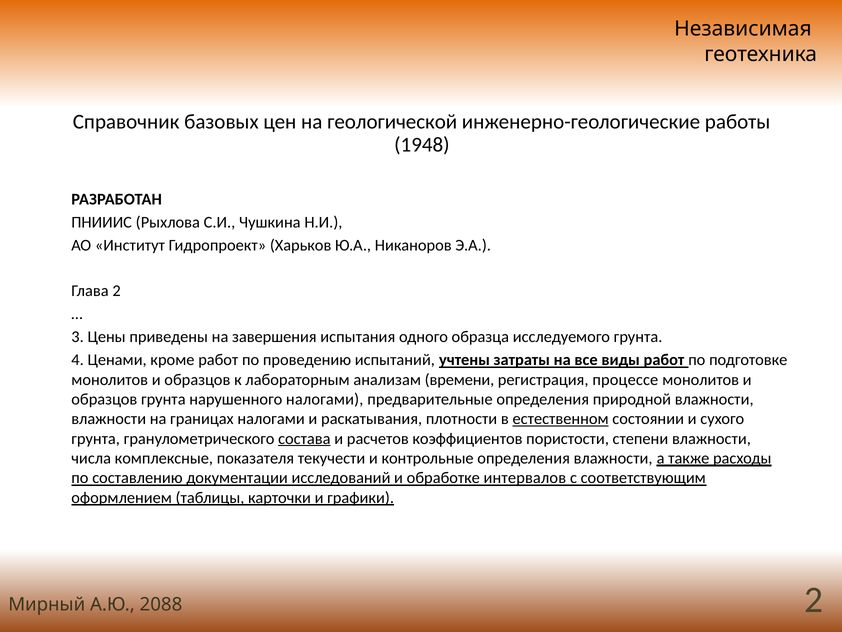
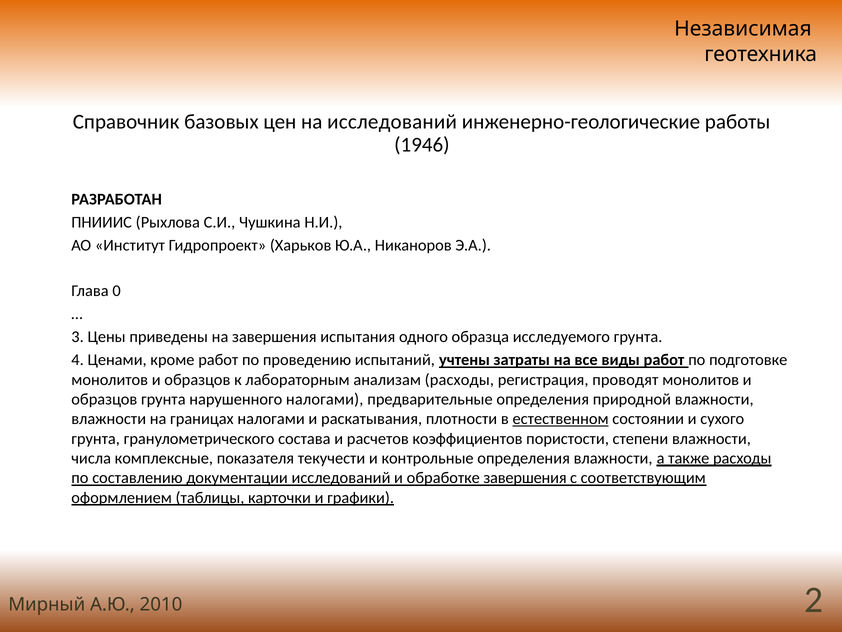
на геологической: геологической -> исследований (392, 122)
1948: 1948 -> 1946 (422, 145)
Глава 2: 2 -> 0 (117, 291)
анализам времени: времени -> расходы (459, 379)
процессе: процессе -> проводят (625, 379)
состава underline: present -> none (304, 438)
обработке интервалов: интервалов -> завершения (525, 478)
2088: 2088 -> 2010 (161, 604)
